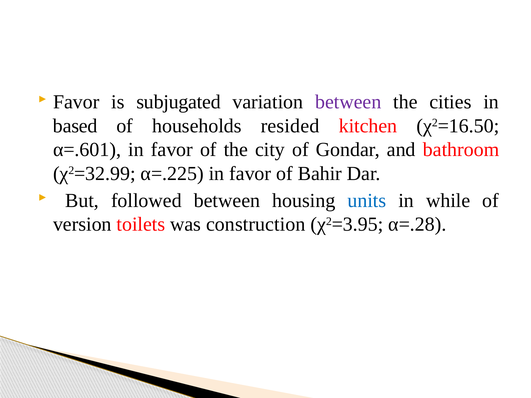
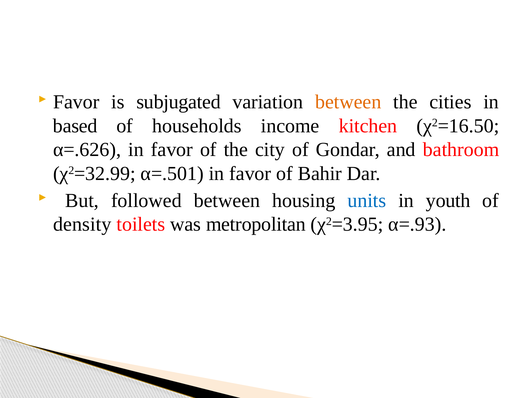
between colour: purple -> orange (348, 102)
resided: resided -> income (290, 126)
α=.601: α=.601 -> α=.626 (87, 150)
α=.225: α=.225 -> α=.501 (172, 174)
while: while -> youth (448, 201)
version: version -> density (82, 225)
construction: construction -> metropolitan (256, 225)
α=.28: α=.28 -> α=.93 (417, 225)
